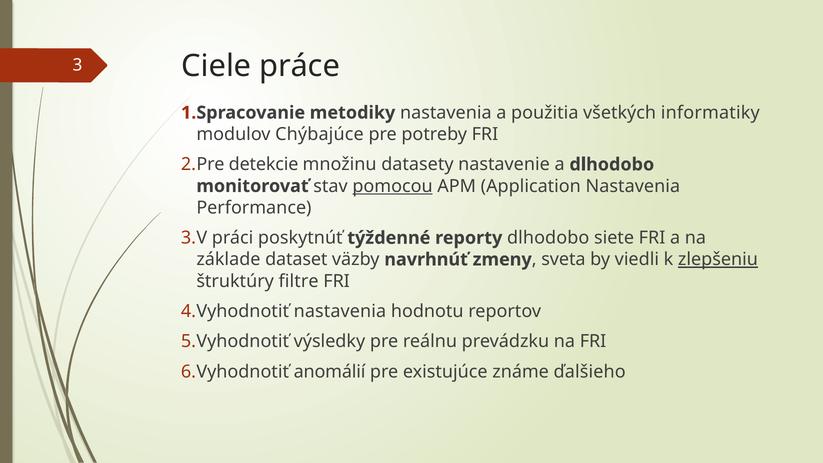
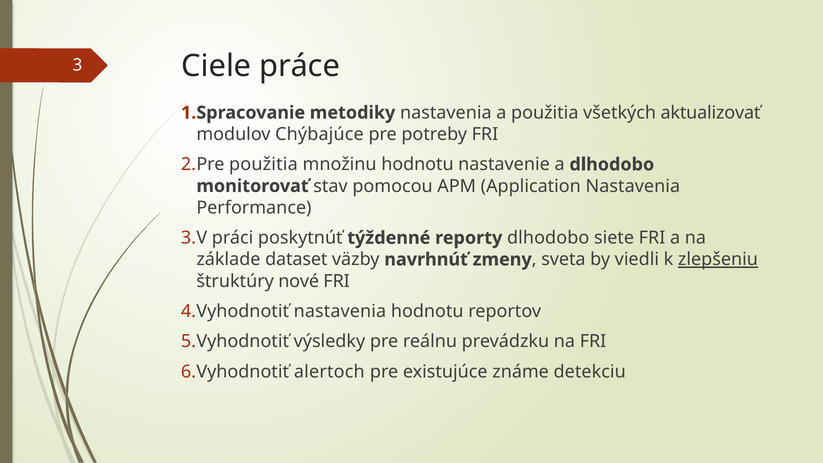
informatiky: informatiky -> aktualizovať (710, 113)
detekcie: detekcie -> použitia (263, 164)
množinu datasety: datasety -> hodnotu (417, 164)
pomocou underline: present -> none (393, 186)
filtre: filtre -> nové (299, 281)
anomálií: anomálií -> alertoch (329, 372)
ďalšieho: ďalšieho -> detekciu (590, 372)
